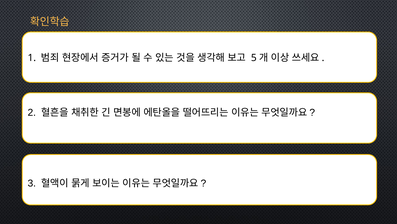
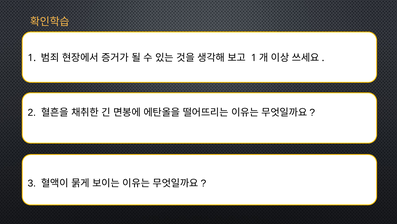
5: 5 -> 1 (254, 58)
